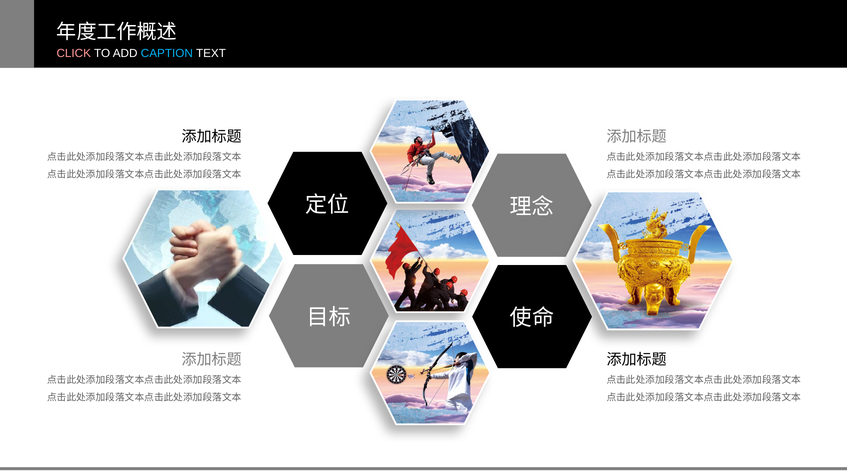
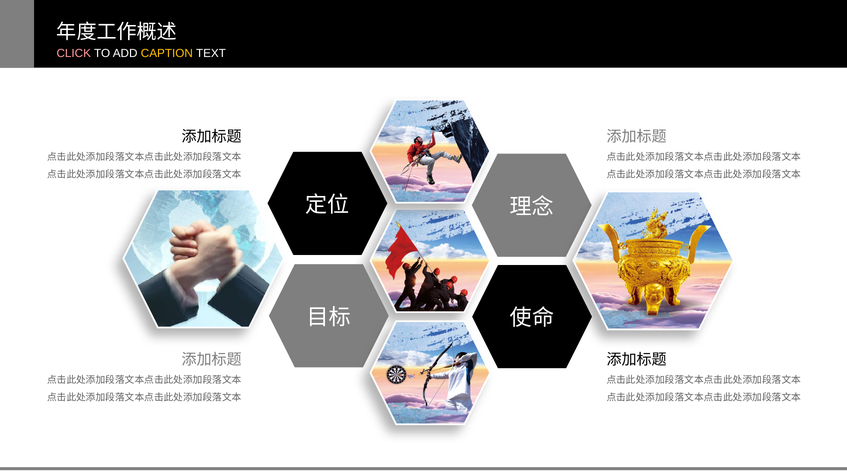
CAPTION colour: light blue -> yellow (167, 54)
